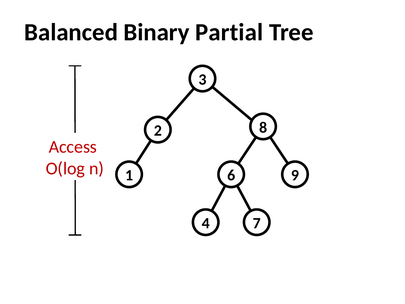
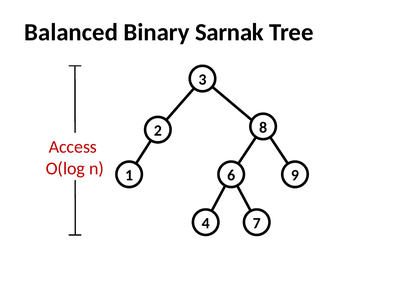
Partial: Partial -> Sarnak (229, 32)
